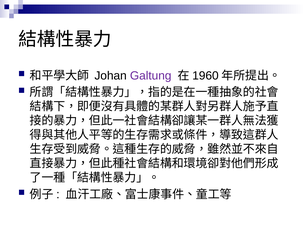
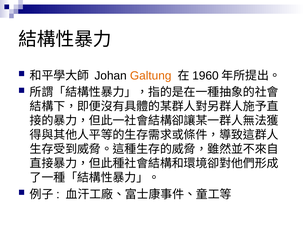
Galtung colour: purple -> orange (151, 76)
